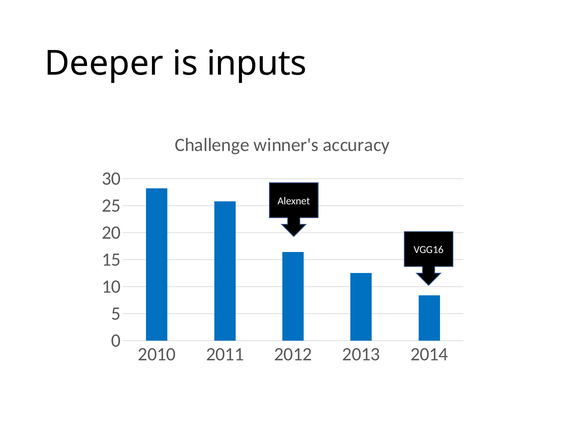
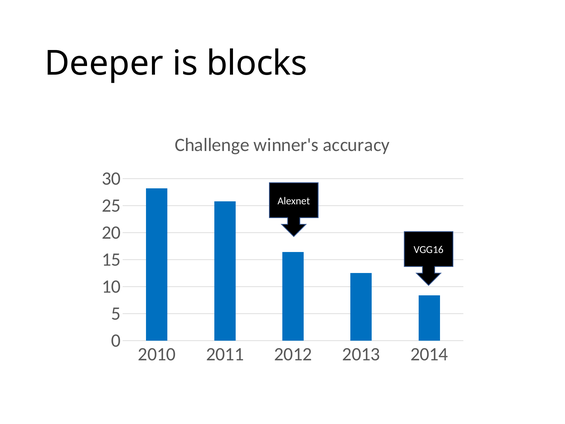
inputs: inputs -> blocks (257, 63)
